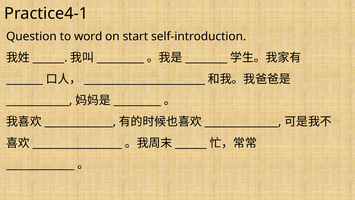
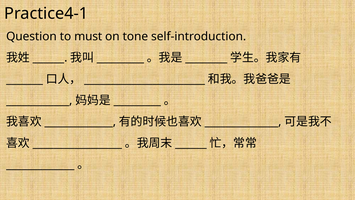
word: word -> must (88, 36)
start: start -> tone (135, 36)
